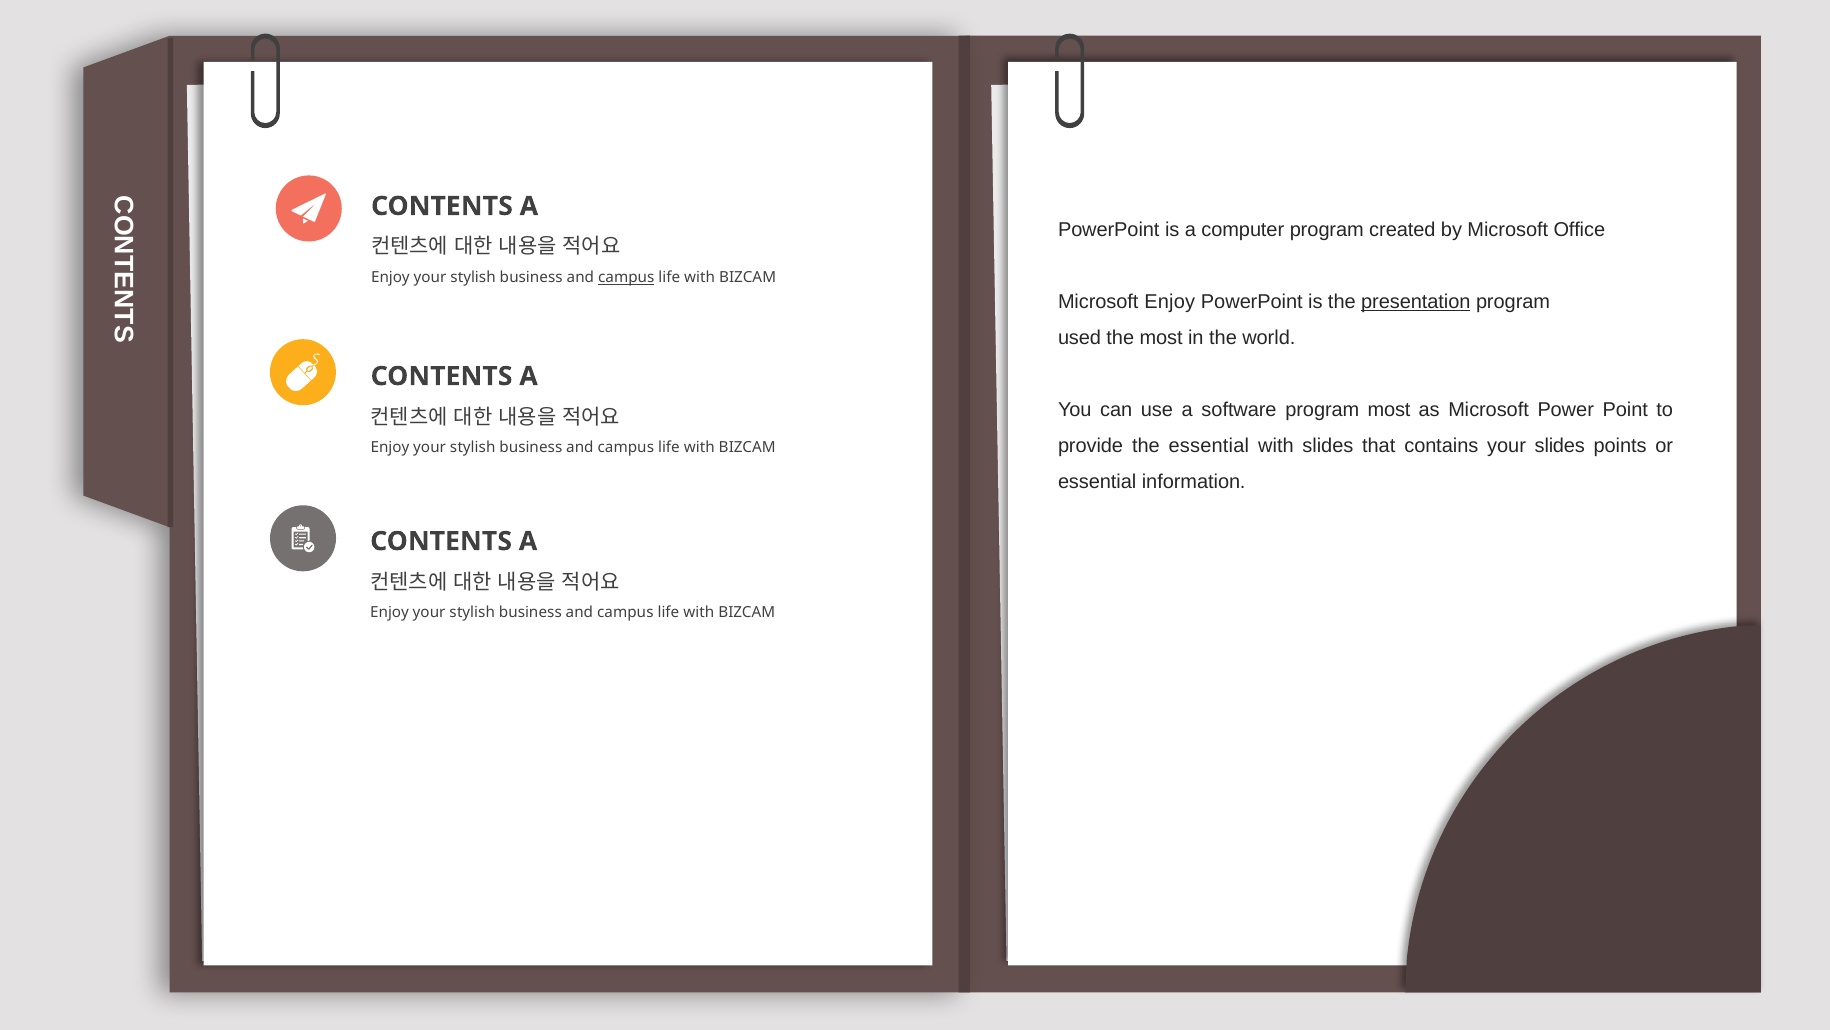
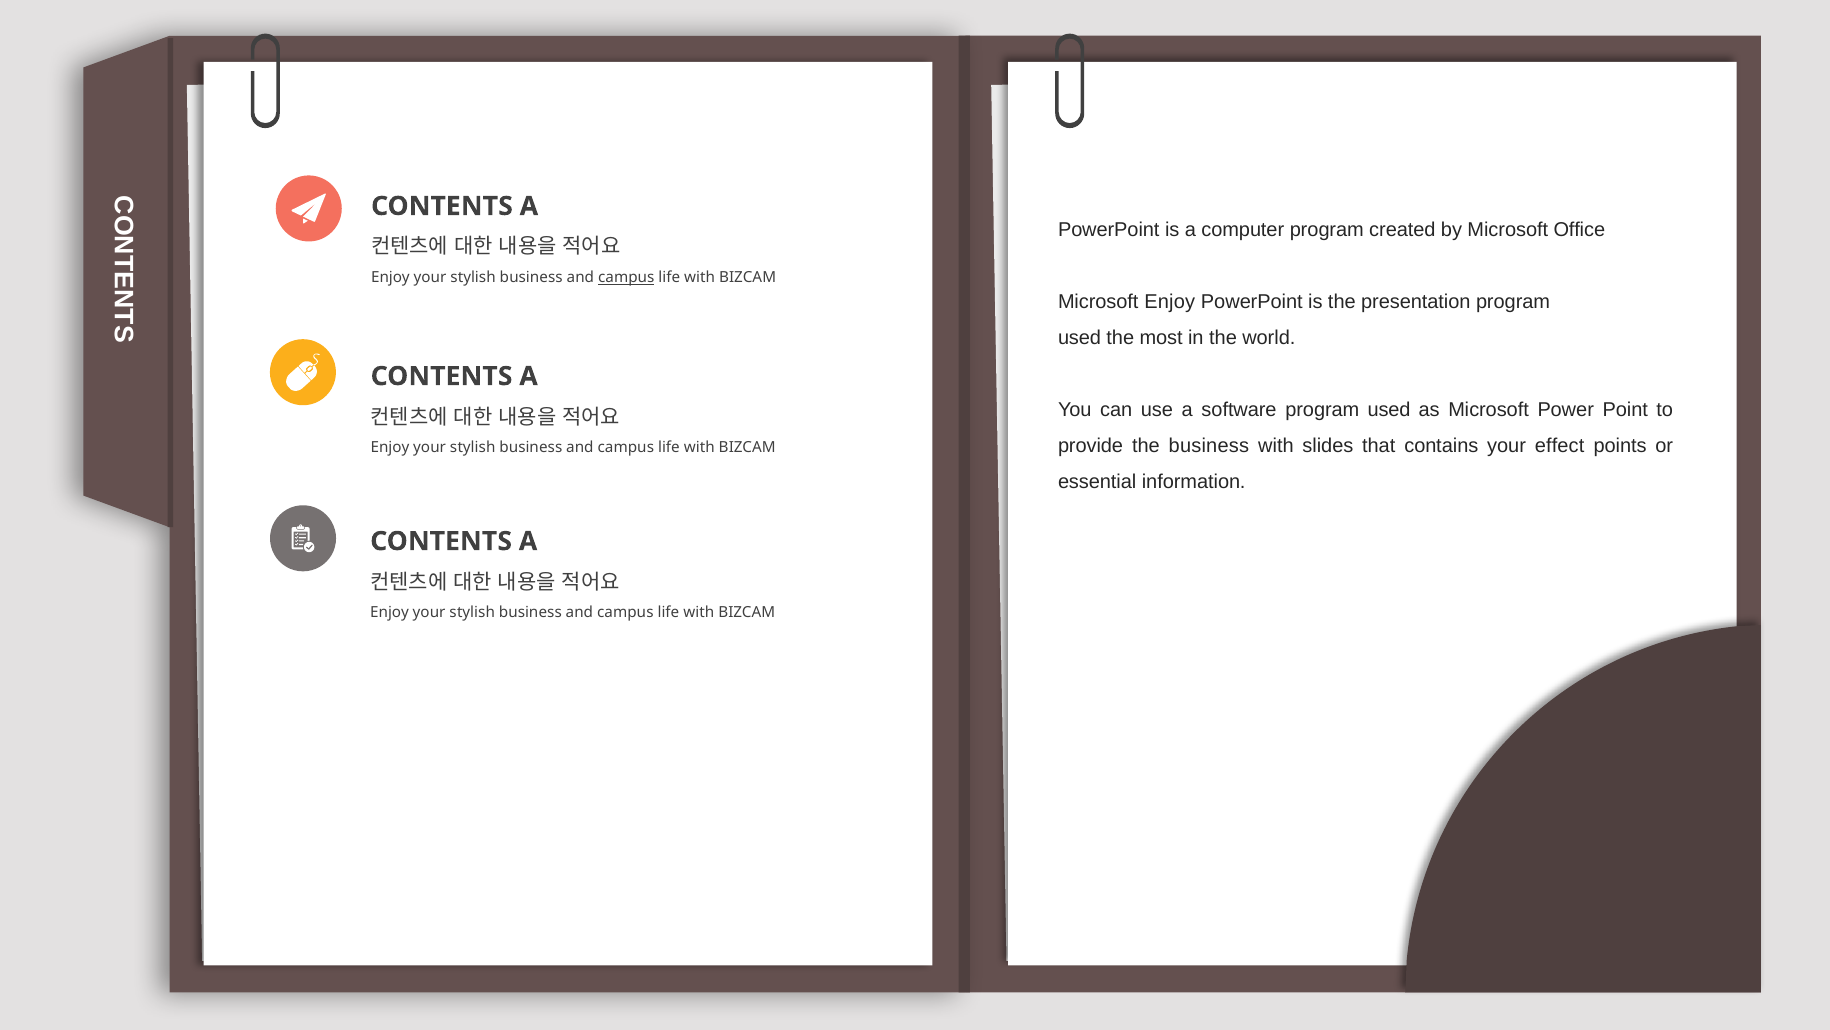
presentation underline: present -> none (1416, 302)
software program most: most -> used (1389, 410)
the essential: essential -> business (1209, 446)
your slides: slides -> effect (1560, 446)
